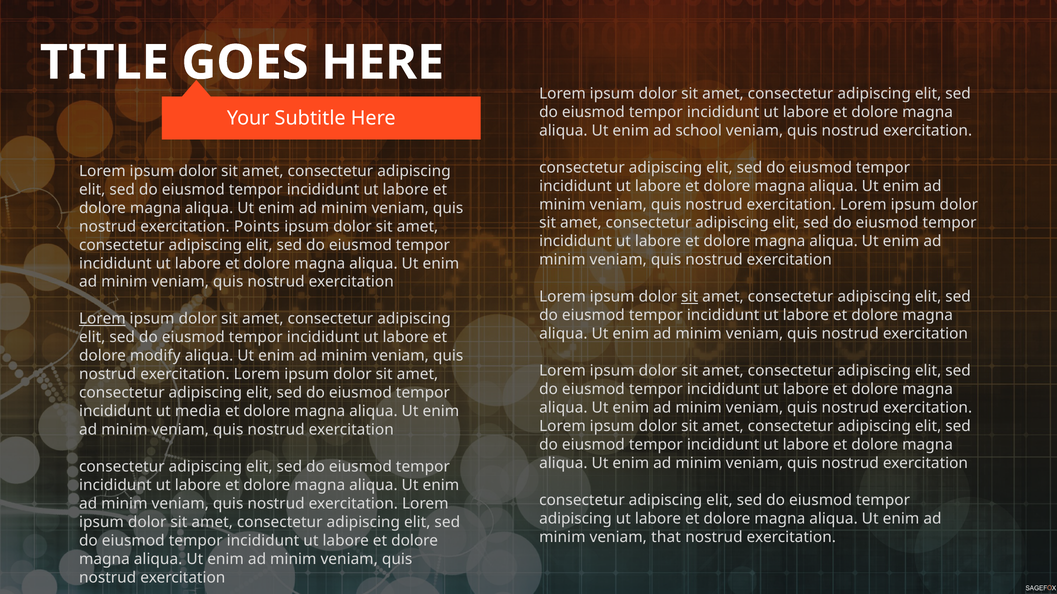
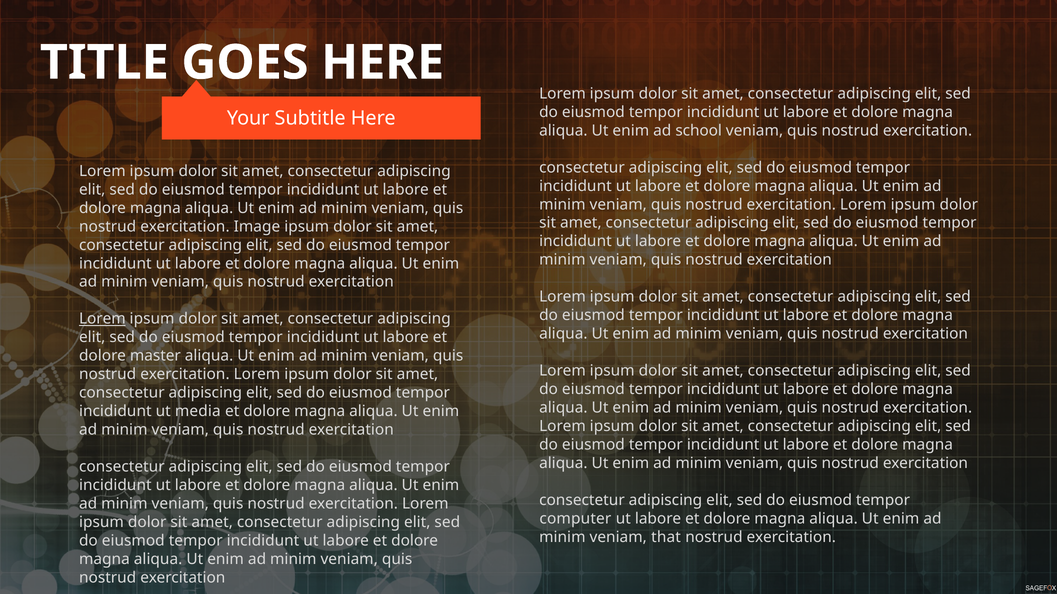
Points: Points -> Image (257, 227)
sit underline: present -> none (690, 297)
modify: modify -> master (155, 356)
adipiscing: adipiscing -> computer (575, 519)
